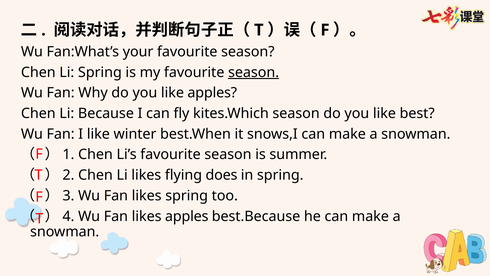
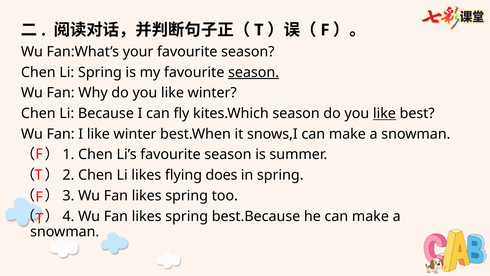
you like apples: apples -> winter (212, 93)
like underline: none -> present (384, 113)
apples: apples -> spring (187, 216)
